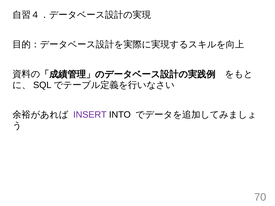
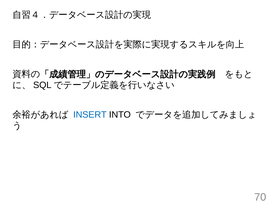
INSERT colour: purple -> blue (90, 115)
